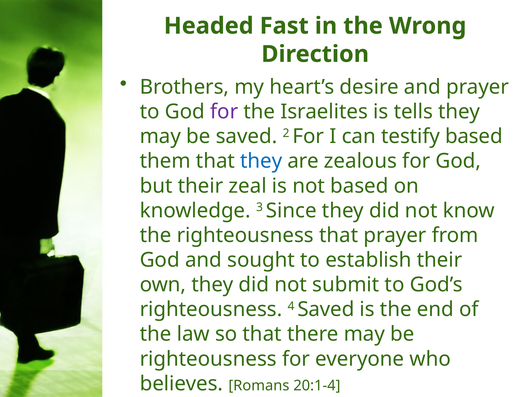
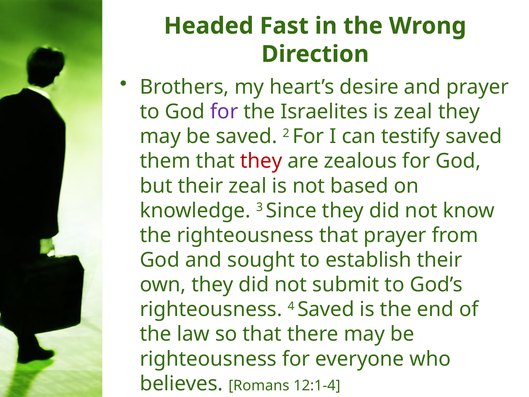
is tells: tells -> zeal (413, 112)
testify based: based -> saved (474, 136)
they colour: blue -> red (261, 161)
20:1-4: 20:1-4 -> 12:1-4 (317, 385)
